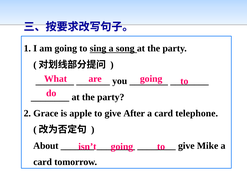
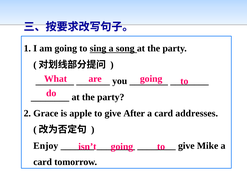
telephone: telephone -> addresses (197, 113)
About: About -> Enjoy (46, 146)
